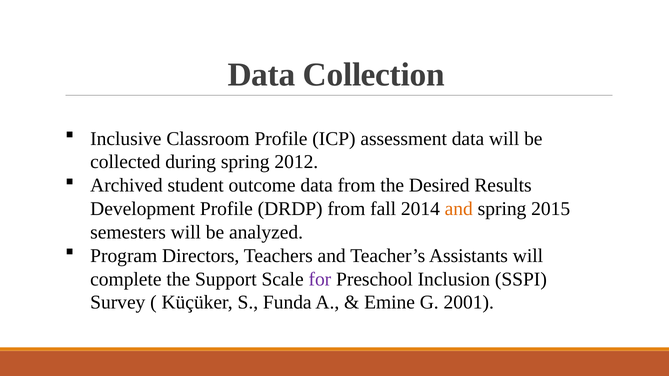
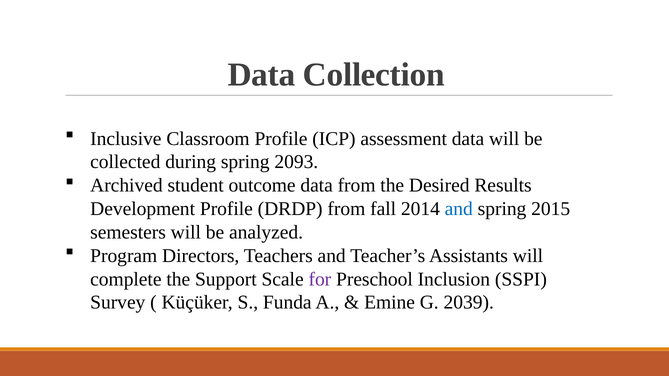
2012: 2012 -> 2093 (296, 162)
and colour: orange -> blue (459, 209)
2001: 2001 -> 2039 (469, 303)
